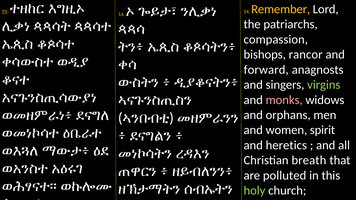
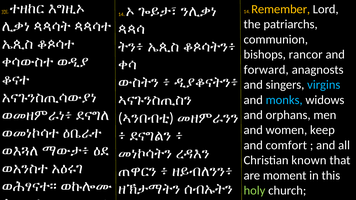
compassion: compassion -> communion (276, 39)
virgins colour: light green -> light blue (324, 85)
monks colour: pink -> light blue (284, 100)
spirit: spirit -> keep (322, 130)
heretics: heretics -> comfort (286, 145)
breath: breath -> known (309, 161)
polluted: polluted -> moment (285, 176)
